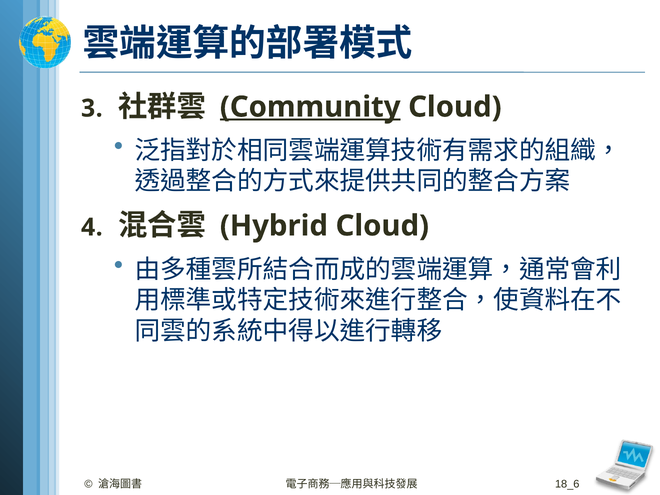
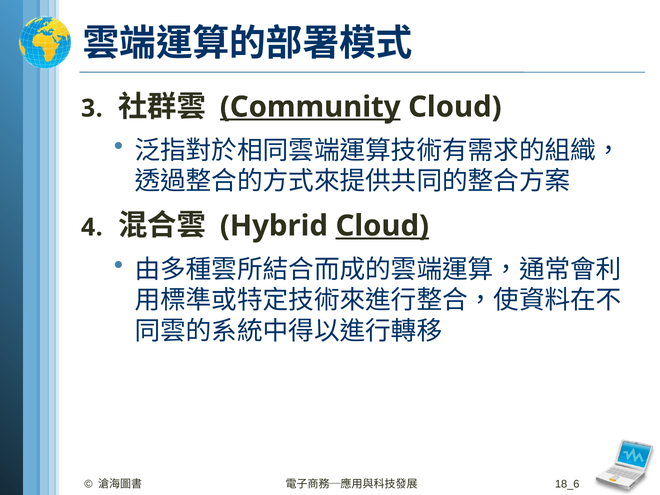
Cloud underline: none -> present (382, 226)
